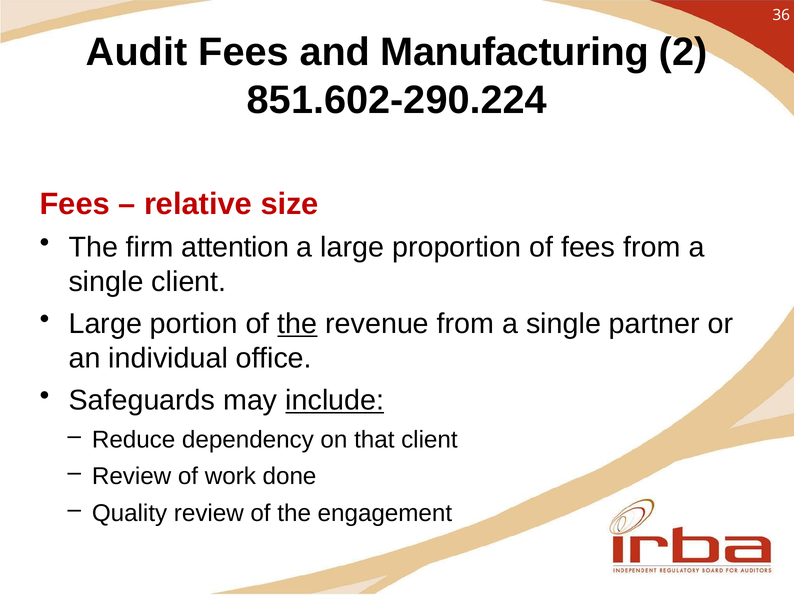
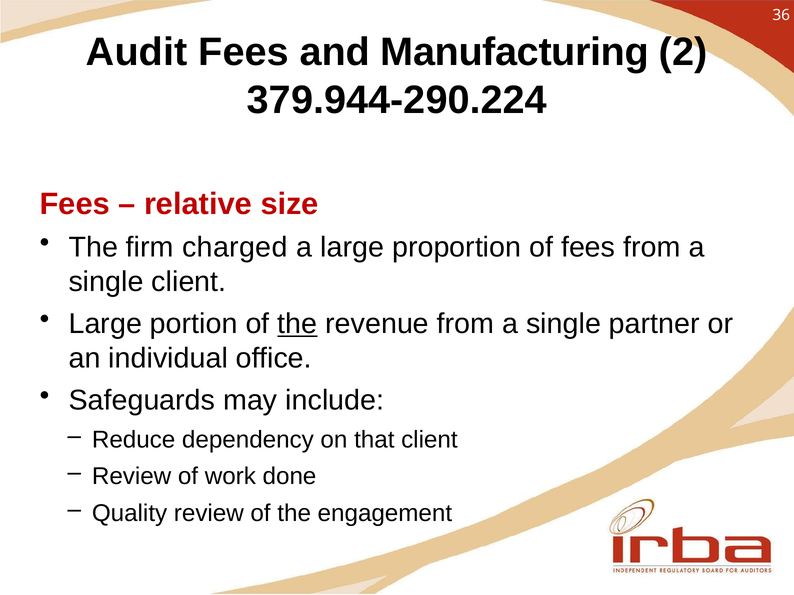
851.602-290.224: 851.602-290.224 -> 379.944-290.224 (397, 100)
attention: attention -> charged (235, 248)
include underline: present -> none (335, 401)
